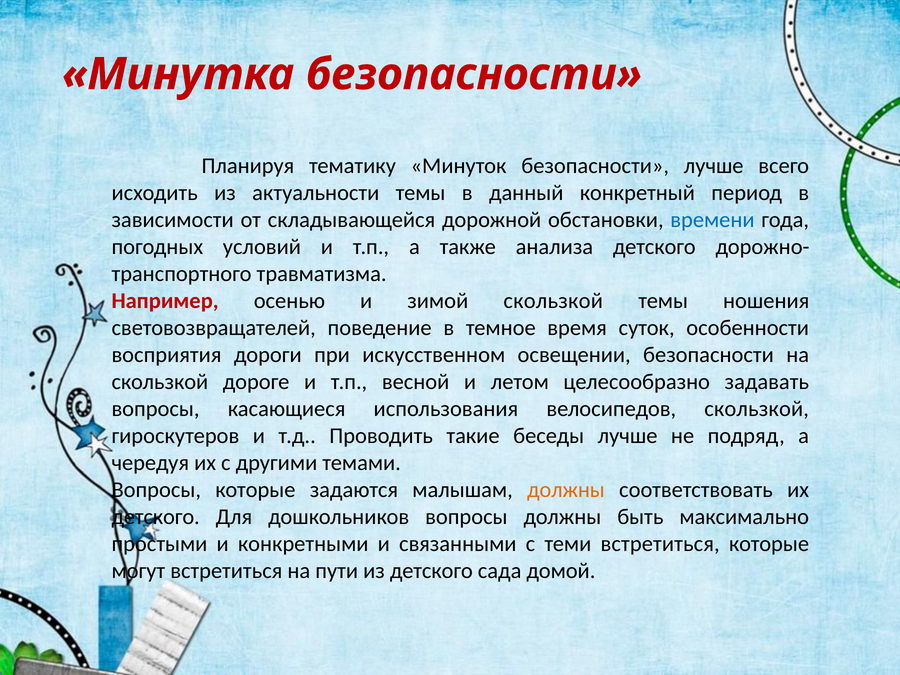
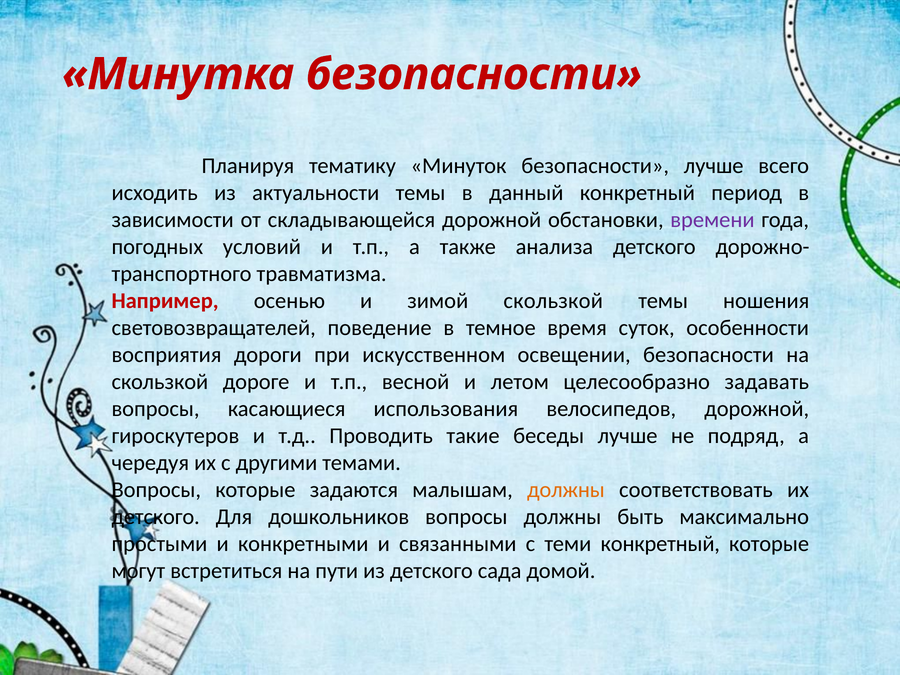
времени colour: blue -> purple (712, 220)
велосипедов скользкой: скользкой -> дорожной (757, 409)
теми встретиться: встретиться -> конкретный (660, 544)
